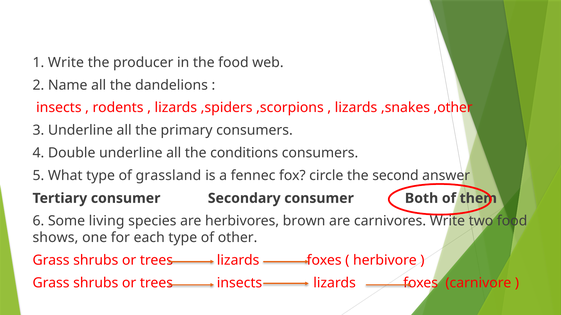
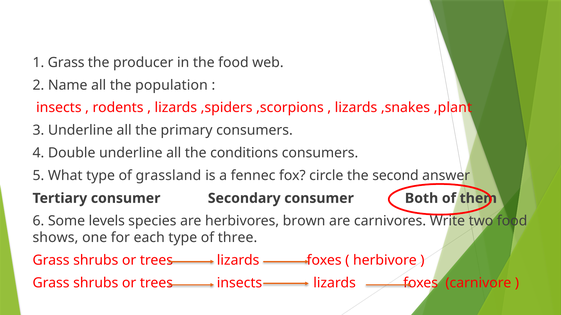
1 Write: Write -> Grass (66, 63)
dandelions: dandelions -> population (171, 85)
,other: ,other -> ,plant (453, 108)
living: living -> levels (107, 221)
other: other -> three (238, 238)
